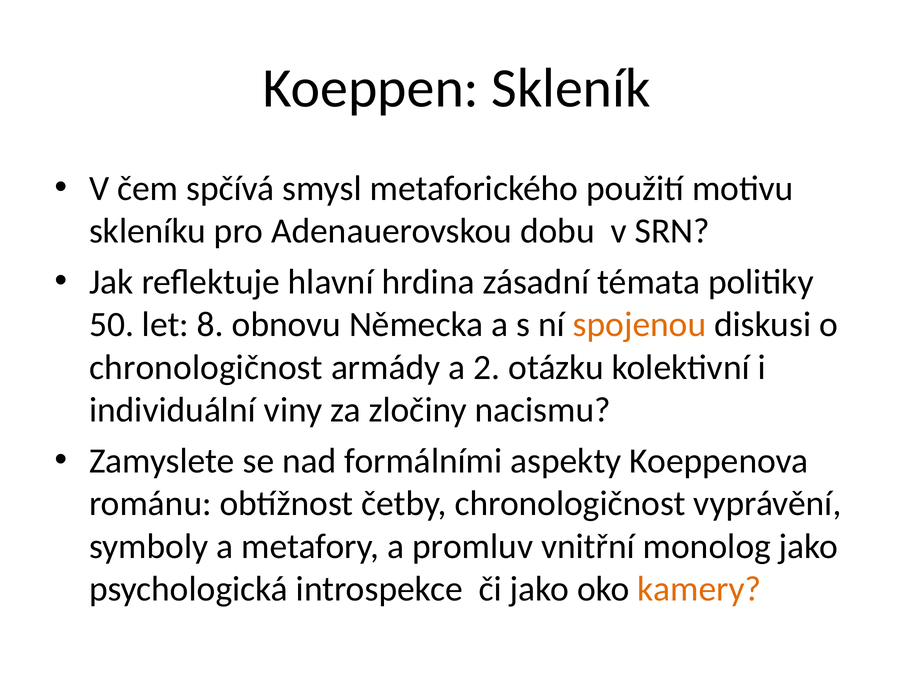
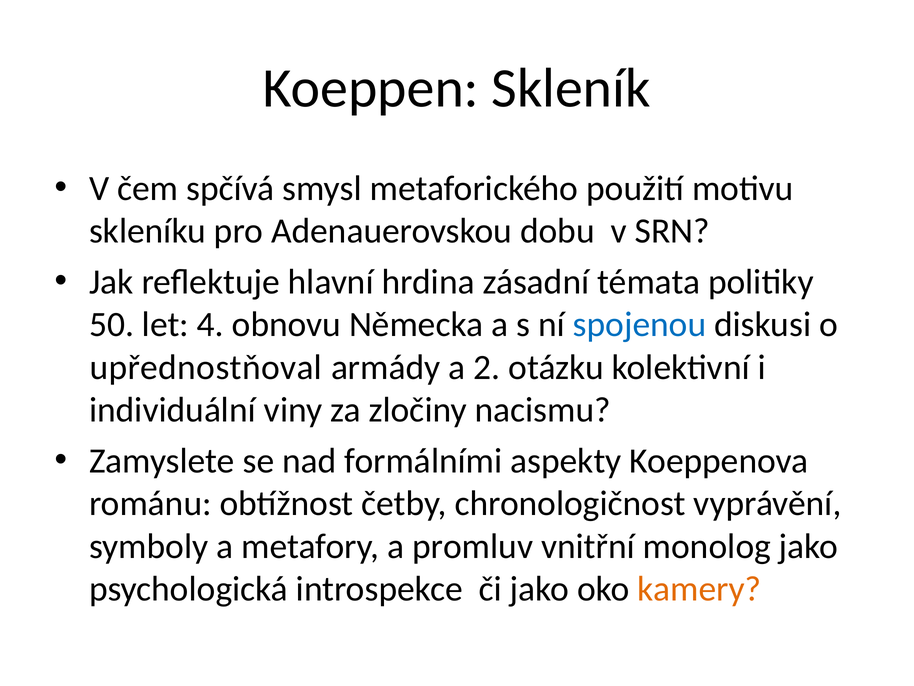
8: 8 -> 4 (210, 325)
spojenou colour: orange -> blue (640, 325)
chronologičnost: chronologičnost -> upřednostňoval (206, 367)
